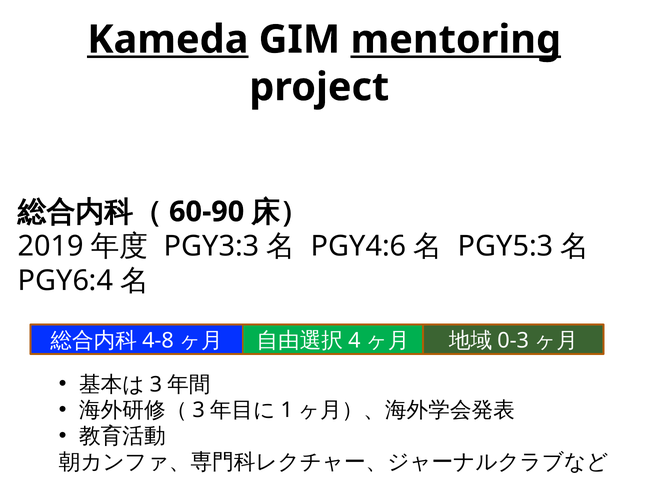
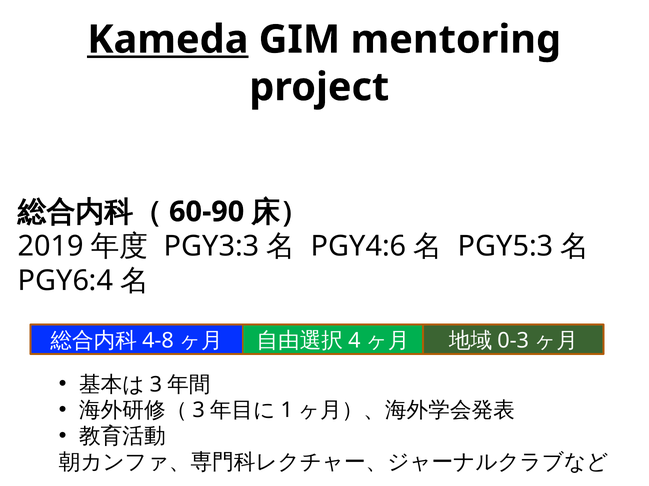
mentoring underline: present -> none (456, 40)
